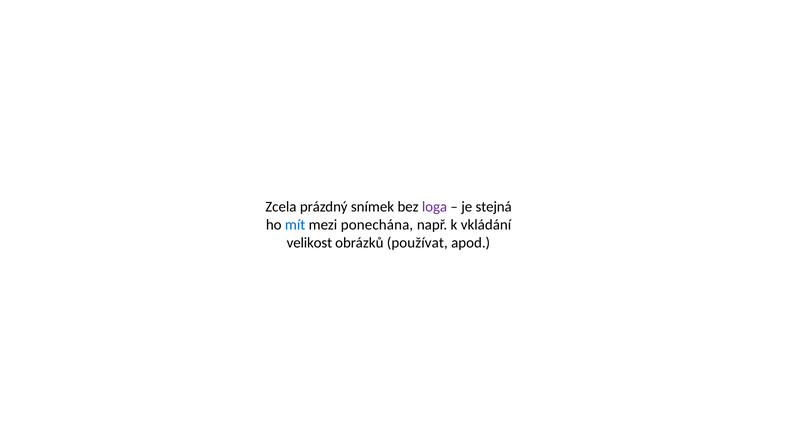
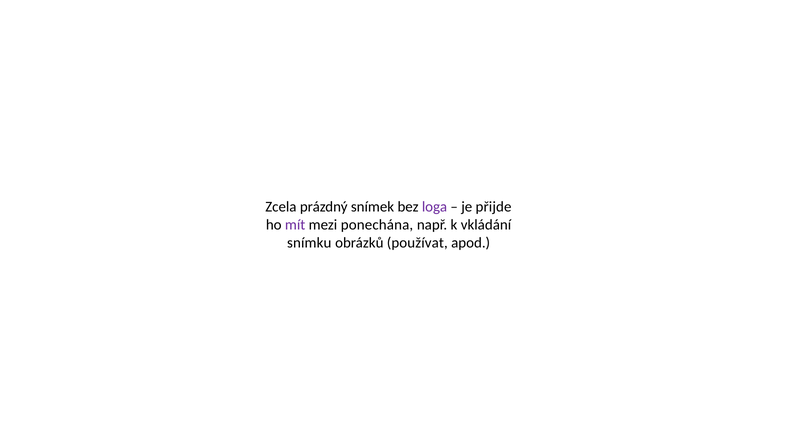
stejná: stejná -> přijde (494, 207)
mít colour: blue -> purple (295, 225)
velikost: velikost -> snímku (309, 243)
